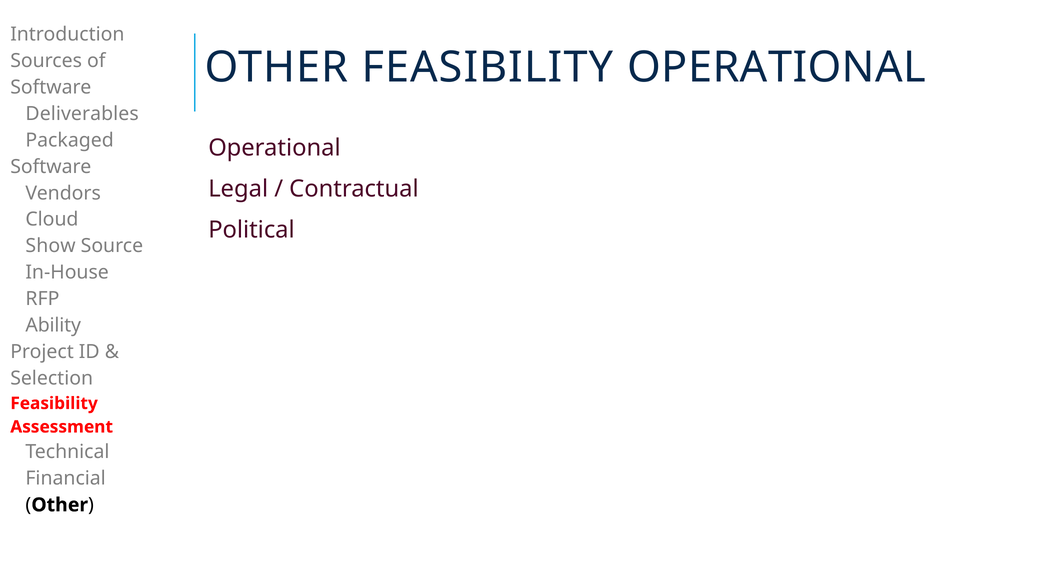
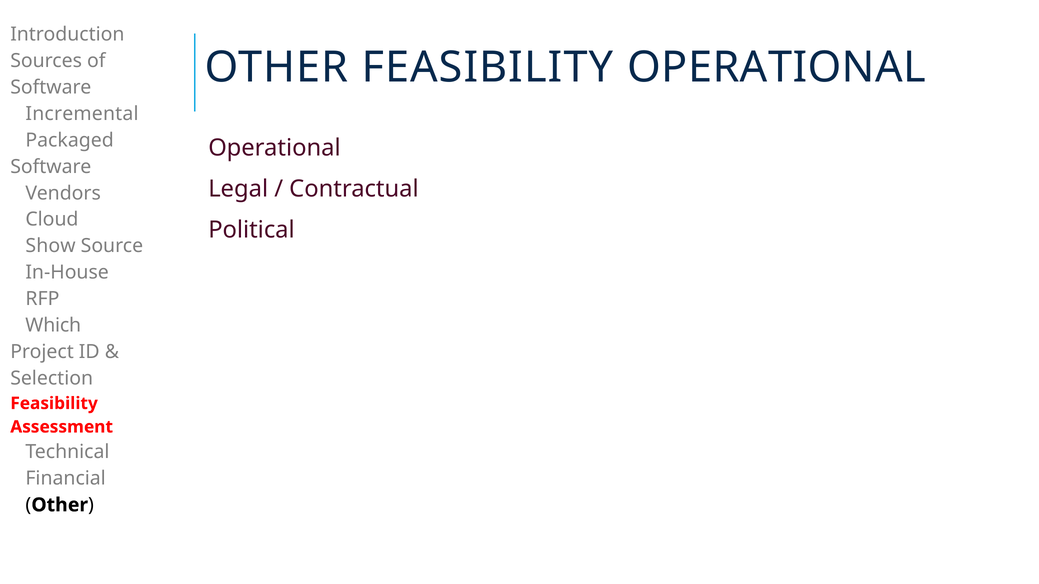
Deliverables: Deliverables -> Incremental (82, 114)
Ability: Ability -> Which (53, 326)
